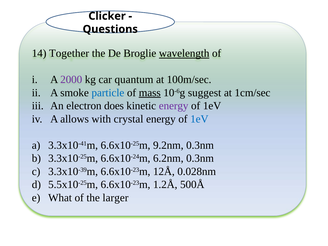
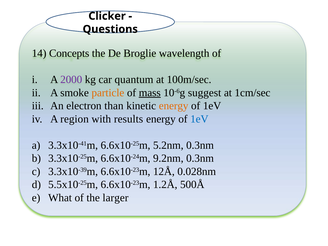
Together: Together -> Concepts (69, 53)
wavelength underline: present -> none (184, 53)
particle colour: blue -> orange (108, 93)
does: does -> than (114, 106)
energy colour: purple -> orange (174, 106)
allows: allows -> region (75, 119)
crystal: crystal -> results (129, 119)
9.2nm: 9.2nm -> 5.2nm (168, 145)
6.2nm: 6.2nm -> 9.2nm (168, 158)
